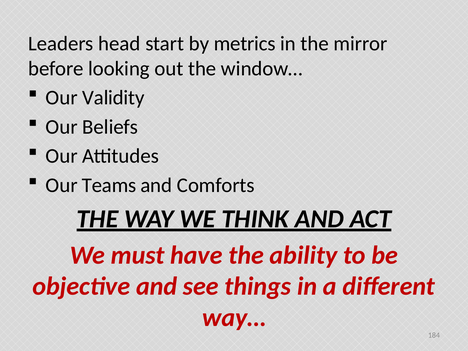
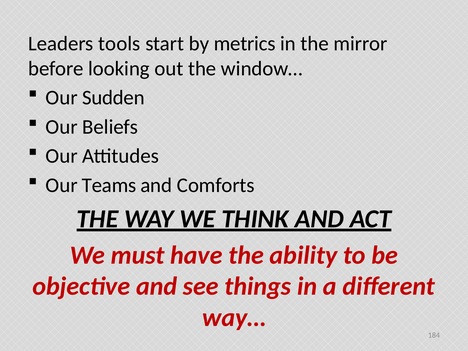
head: head -> tools (119, 44)
Validity: Validity -> Sudden (113, 98)
